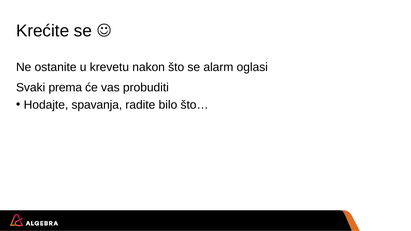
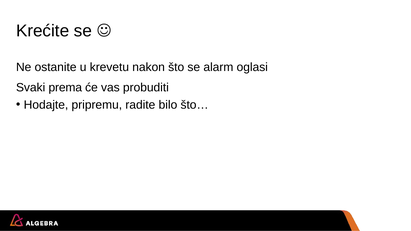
spavanja: spavanja -> pripremu (97, 105)
